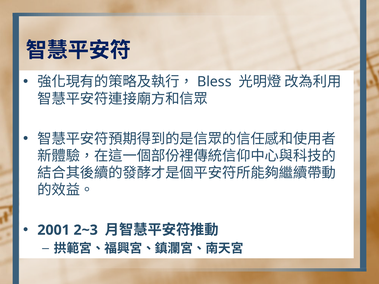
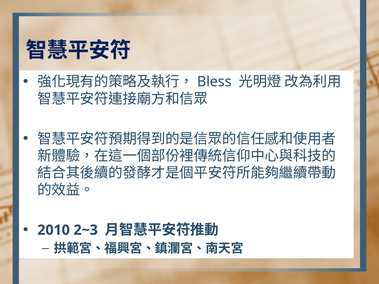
2001: 2001 -> 2010 (54, 230)
